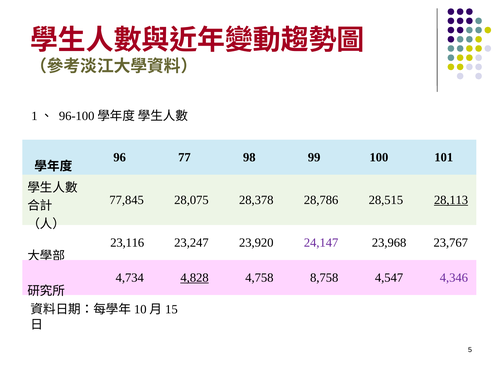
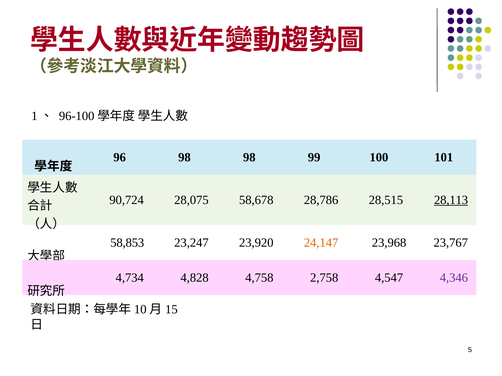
96 77: 77 -> 98 (184, 157)
77,845: 77,845 -> 90,724 (127, 200)
28,378: 28,378 -> 58,678 (256, 200)
23,116: 23,116 -> 58,853 (127, 243)
24,147 colour: purple -> orange (321, 243)
4,828 underline: present -> none (195, 278)
8,758: 8,758 -> 2,758 (324, 278)
